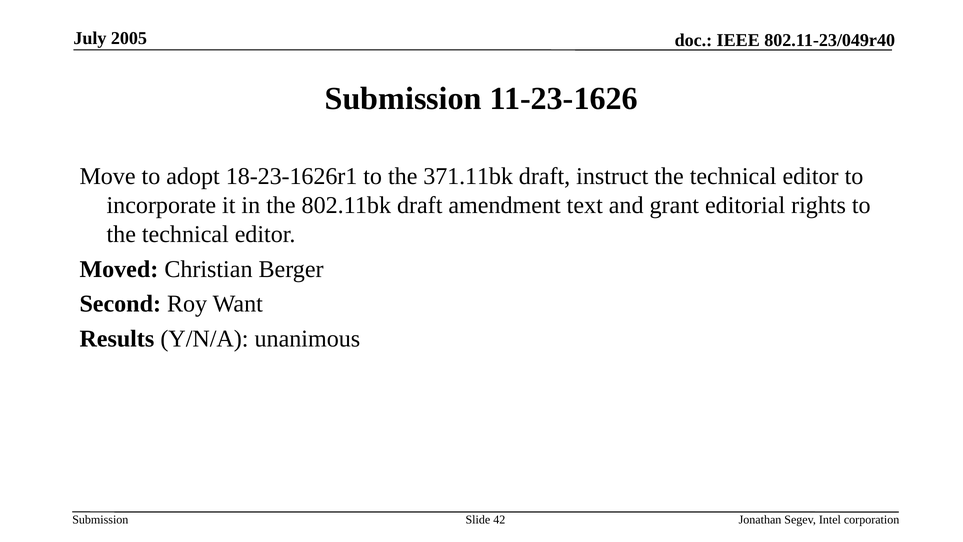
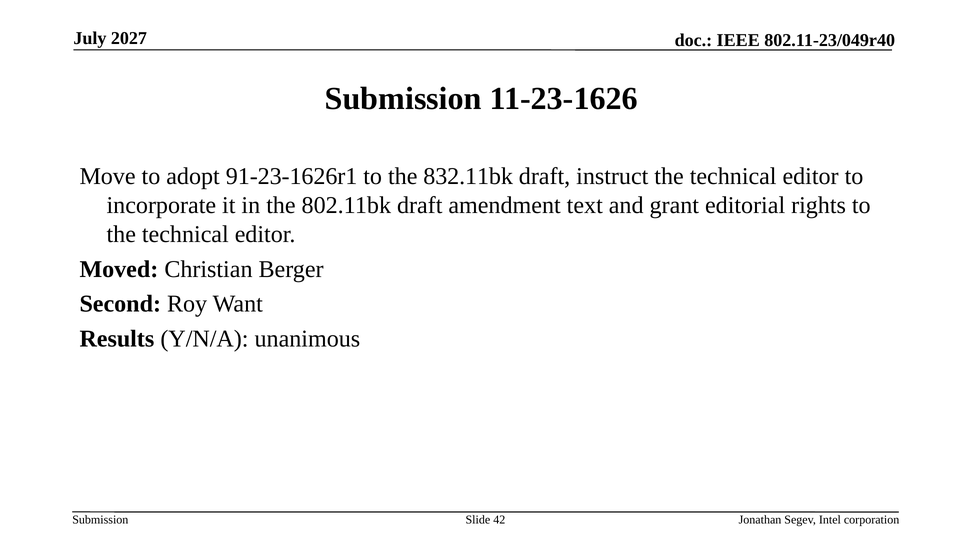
2005: 2005 -> 2027 (129, 38)
18-23-1626r1: 18-23-1626r1 -> 91-23-1626r1 (292, 176)
371.11bk: 371.11bk -> 832.11bk (468, 176)
